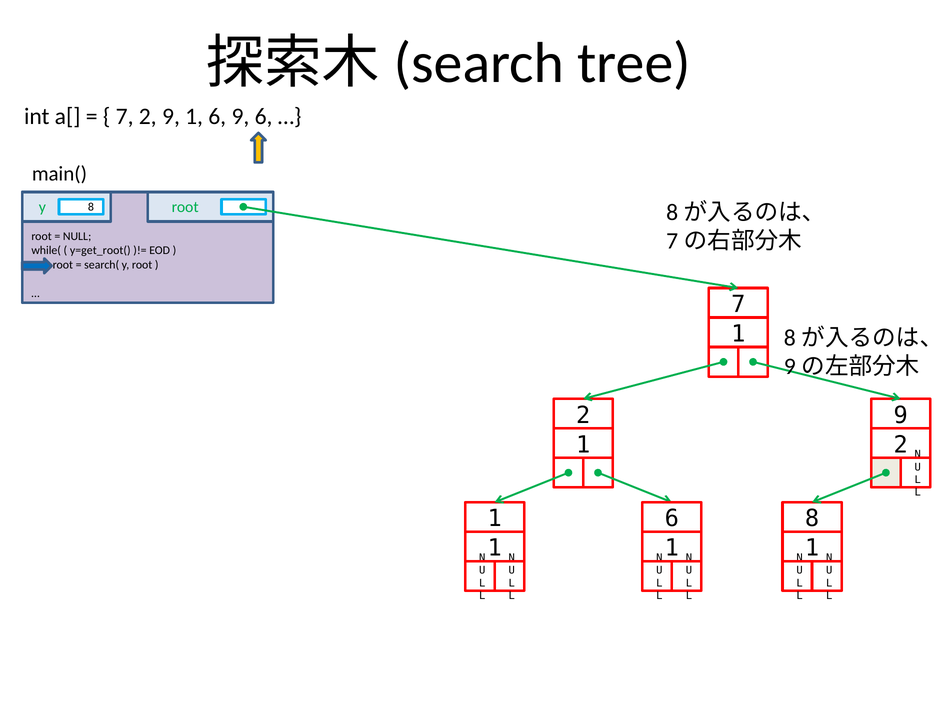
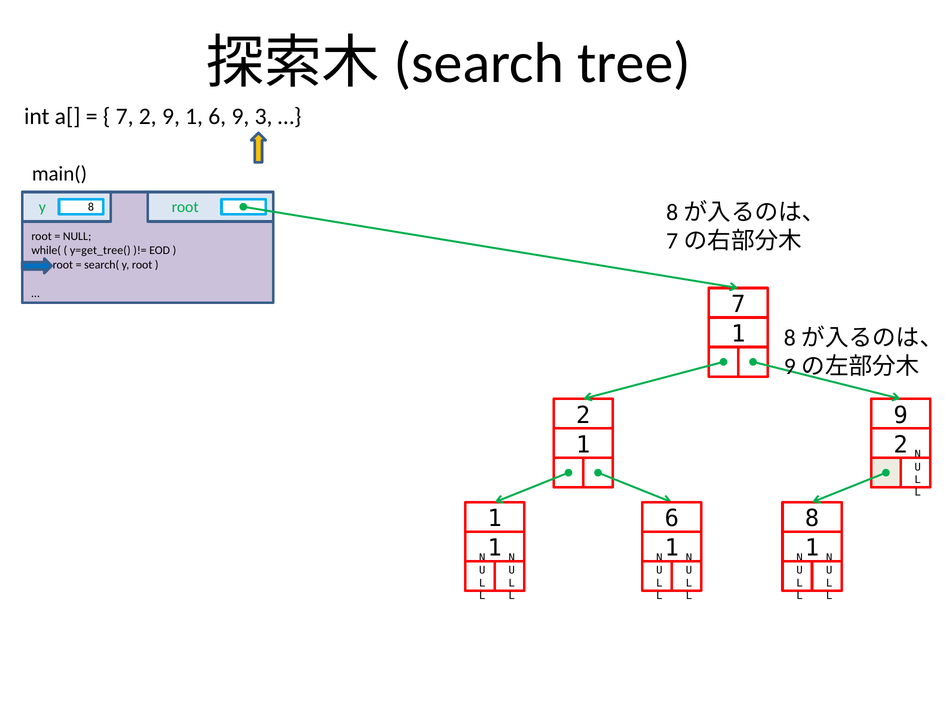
9 6: 6 -> 3 (264, 116)
y=get_root(: y=get_root( -> y=get_tree( (100, 250)
